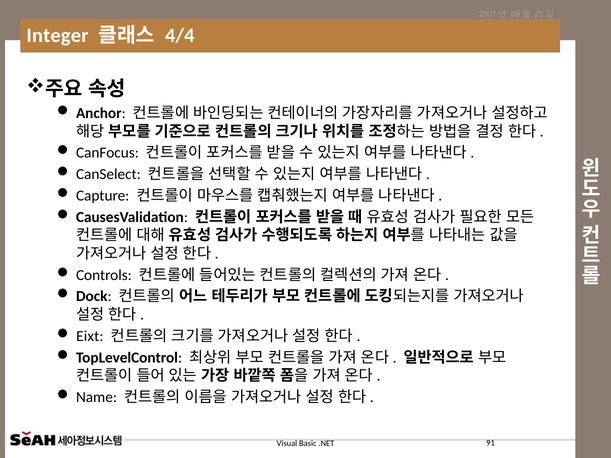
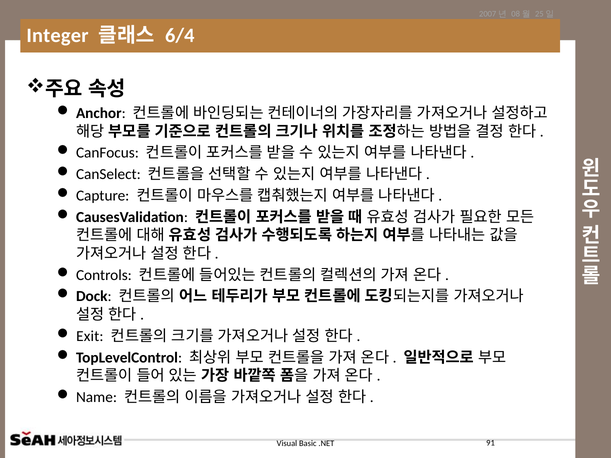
4/4: 4/4 -> 6/4 (180, 36)
Eixt: Eixt -> Exit (90, 336)
